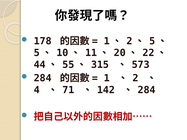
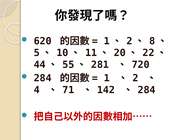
178: 178 -> 620 (43, 41)
5: 5 -> 8 (152, 41)
315: 315 -> 281 (100, 65)
573: 573 -> 720 (141, 65)
